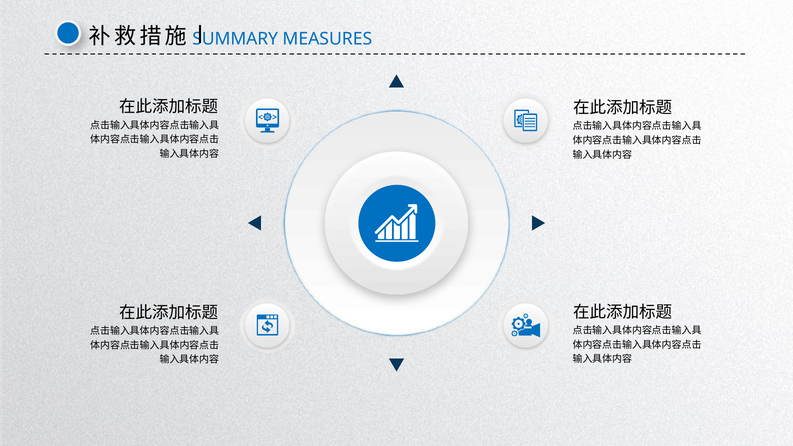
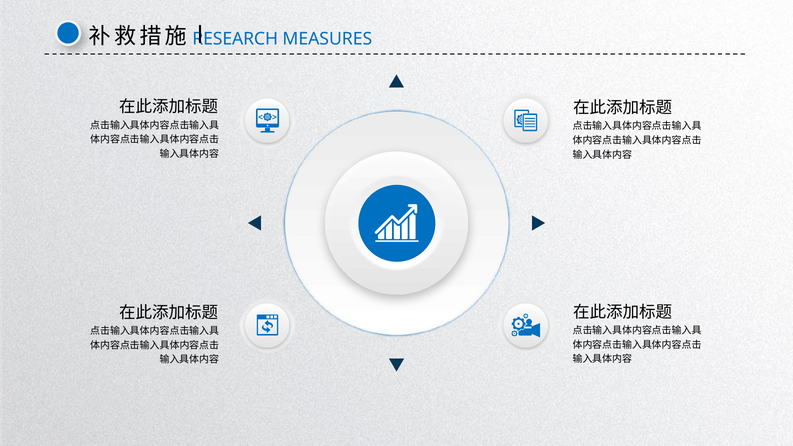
SUMMARY: SUMMARY -> RESEARCH (235, 39)
